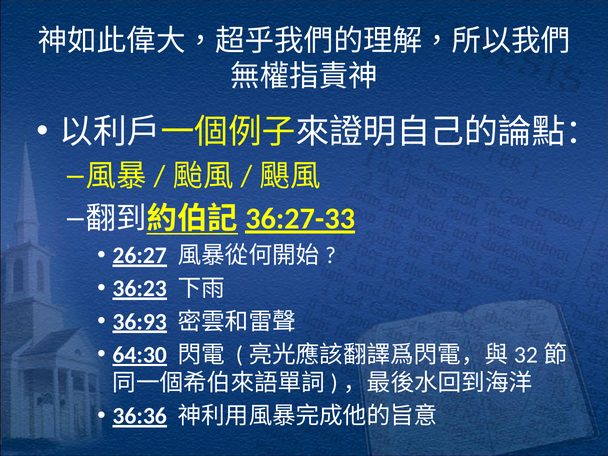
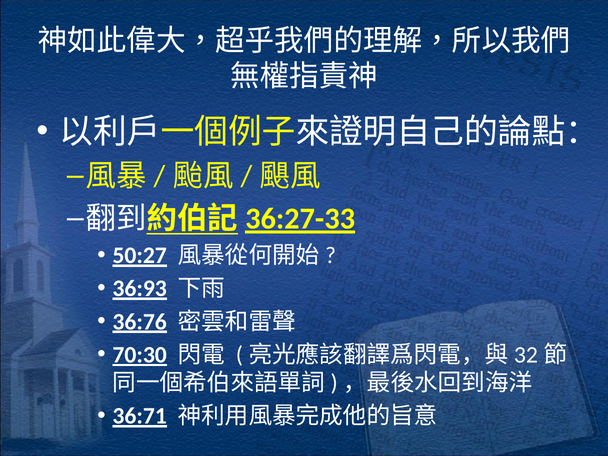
26:27: 26:27 -> 50:27 (140, 256)
36:23: 36:23 -> 36:93 (140, 289)
36:93: 36:93 -> 36:76 (140, 322)
64:30: 64:30 -> 70:30 (140, 355)
36:36: 36:36 -> 36:71 (140, 416)
